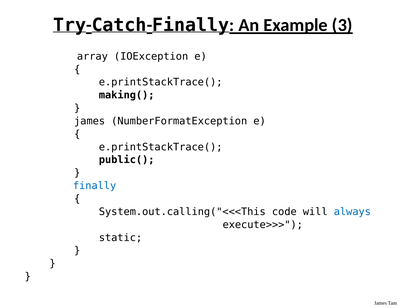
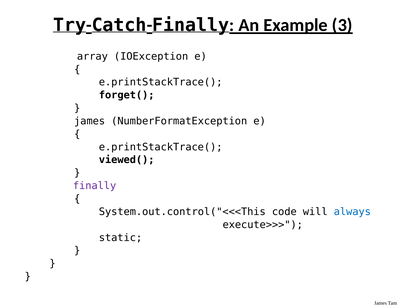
making(: making( -> forget( (127, 95)
public(: public( -> viewed( (127, 160)
finally colour: blue -> purple (95, 186)
System.out.calling("<<<This: System.out.calling("<<<This -> System.out.control("<<<This (182, 212)
